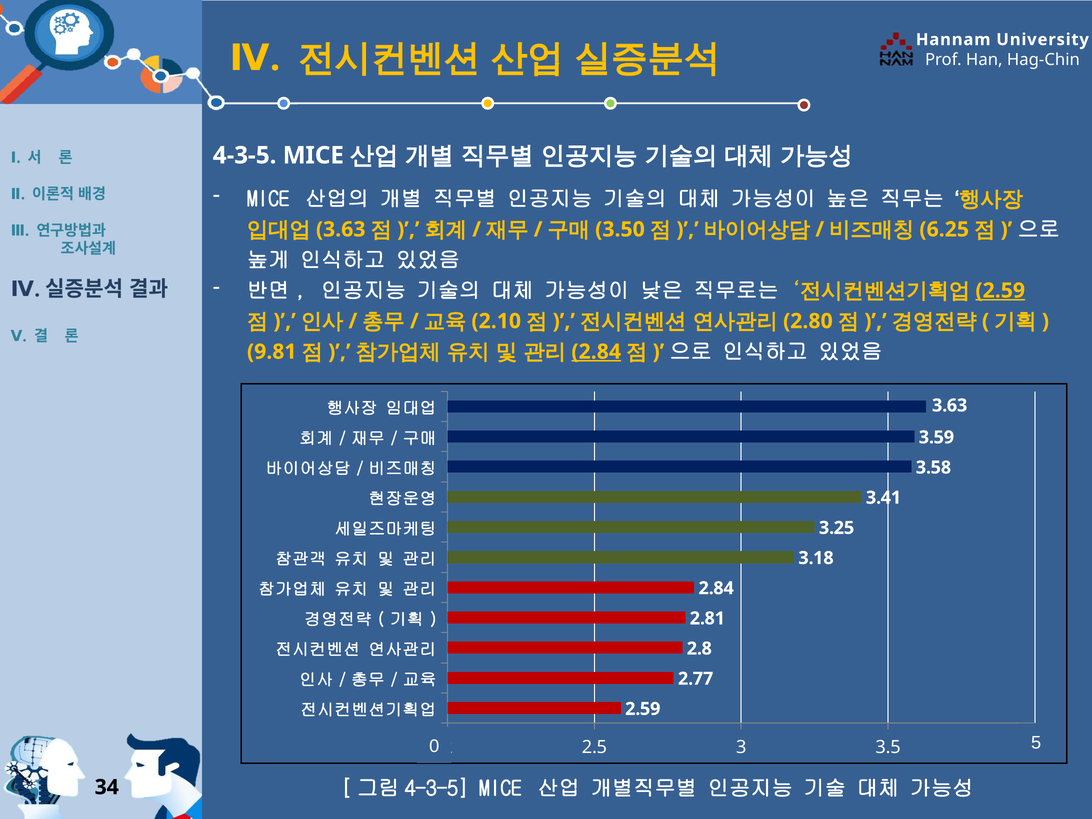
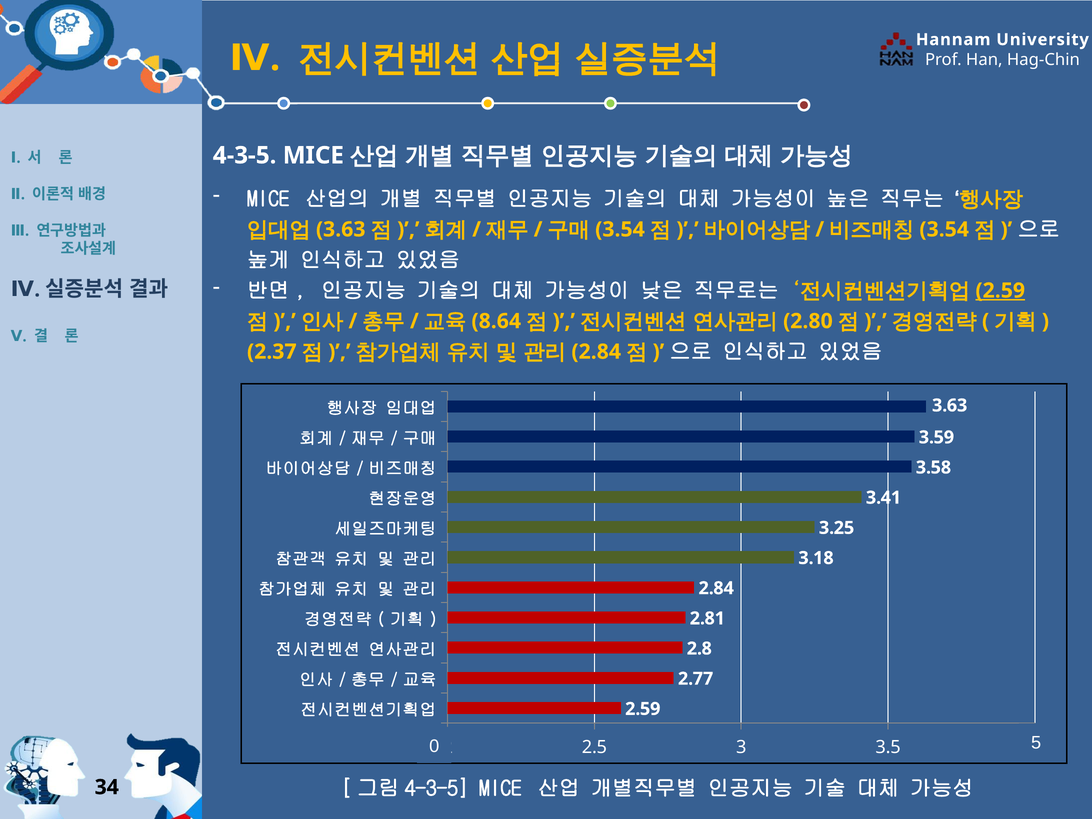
3.50: 3.50 -> 3.54 (620, 229)
6.25: 6.25 -> 3.54 (944, 229)
2.10: 2.10 -> 8.64 (496, 321)
9.81: 9.81 -> 2.37 (272, 352)
2.84 underline: present -> none (596, 352)
